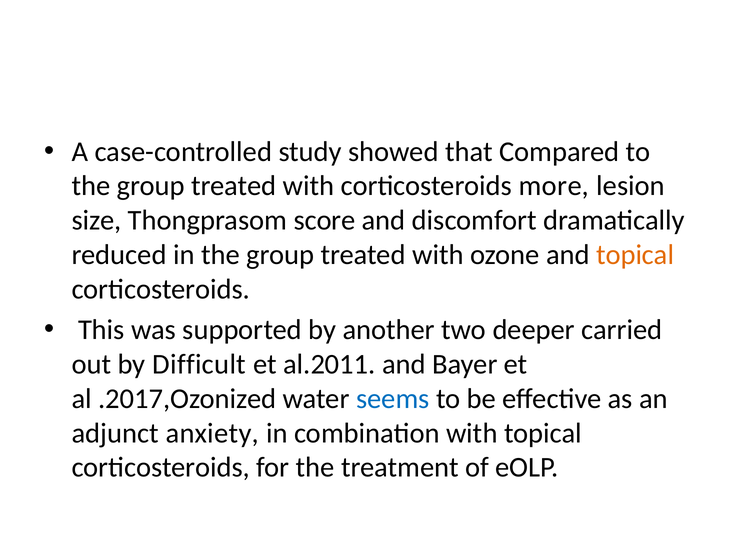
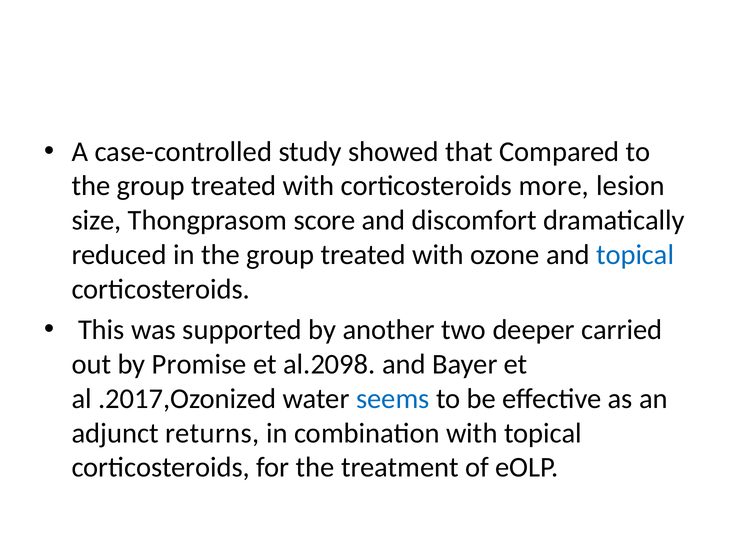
topical colour: orange -> blue (635, 254)
Difficult: Difficult -> Promise (199, 364)
al.2011: al.2011 -> al.2098 (329, 364)
anxiety: anxiety -> returns (212, 433)
